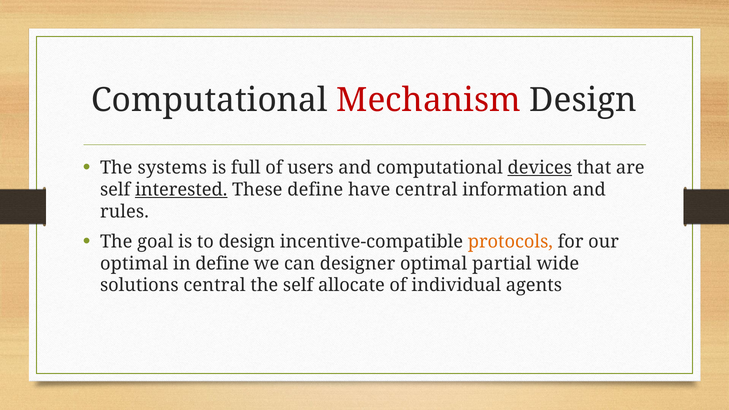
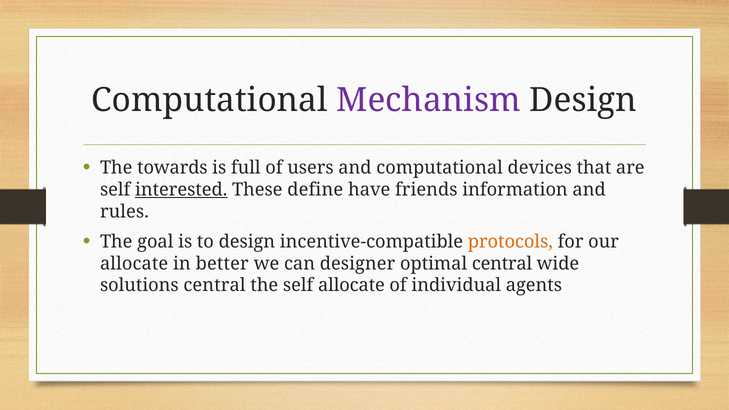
Mechanism colour: red -> purple (429, 100)
systems: systems -> towards (172, 168)
devices underline: present -> none (540, 168)
have central: central -> friends (426, 190)
optimal: optimal -> allocate (134, 264)
in define: define -> better (222, 264)
optimal partial: partial -> central (502, 264)
